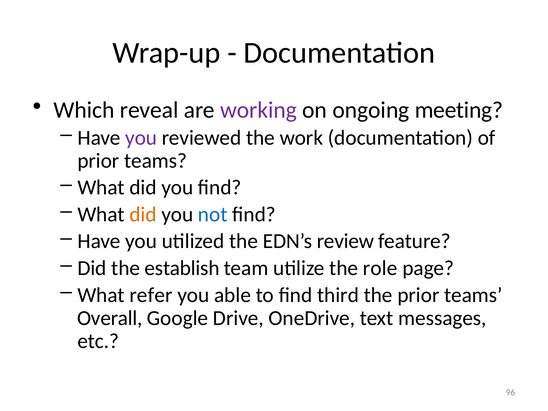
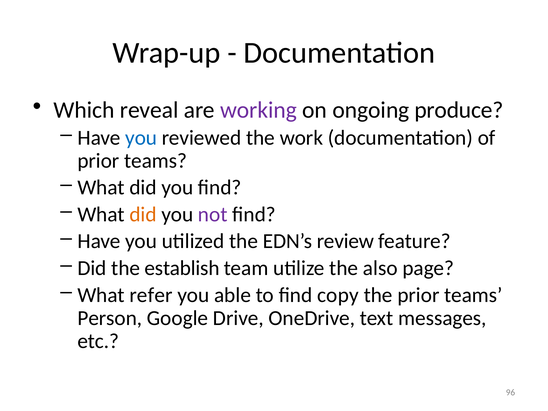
meeting: meeting -> produce (459, 110)
you colour: purple -> blue (141, 138)
not colour: blue -> purple (213, 214)
role: role -> also (380, 268)
third: third -> copy (338, 295)
Overall: Overall -> Person (110, 318)
